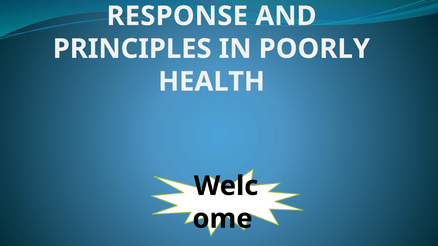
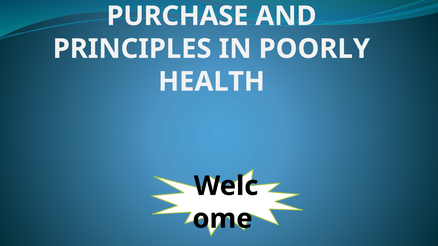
RESPONSE: RESPONSE -> PURCHASE (177, 16)
